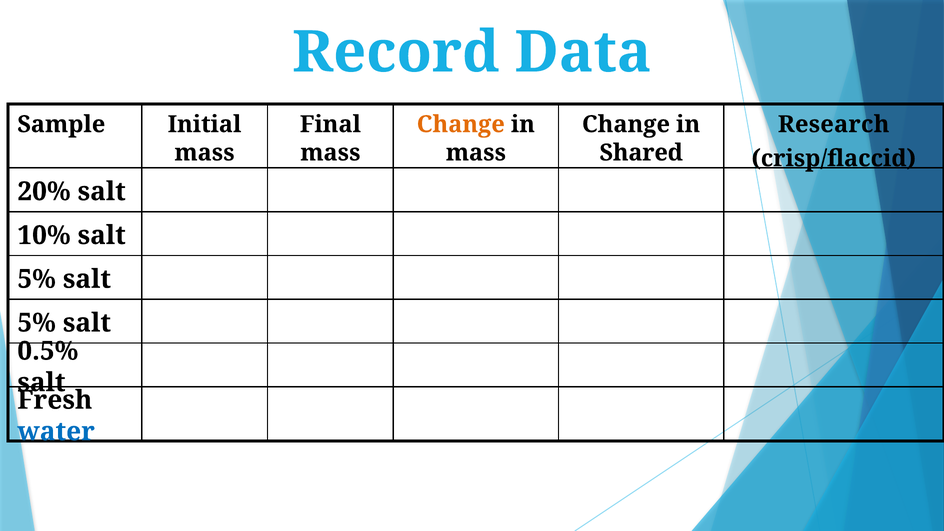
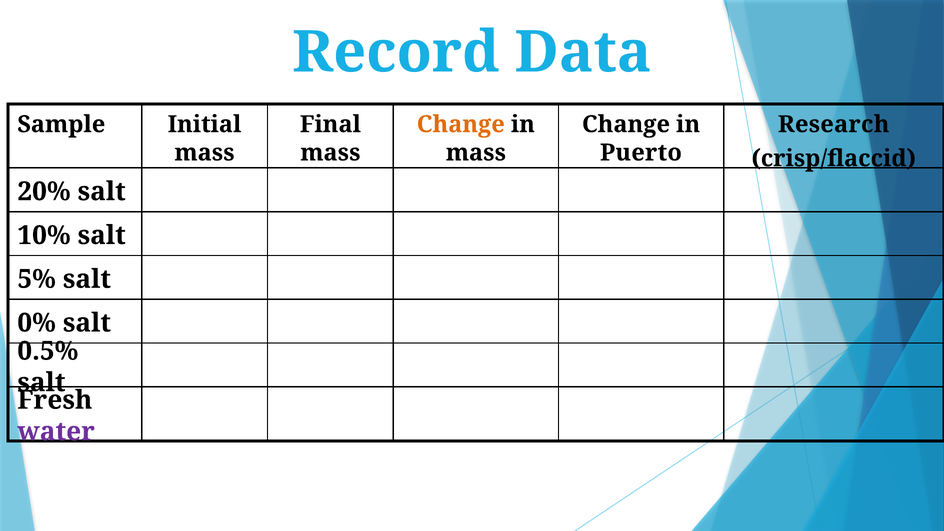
Shared: Shared -> Puerto (641, 153)
5%: 5% -> 0% (37, 323)
water colour: blue -> purple (56, 432)
